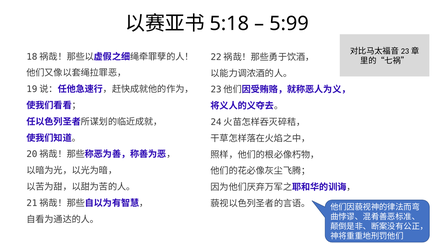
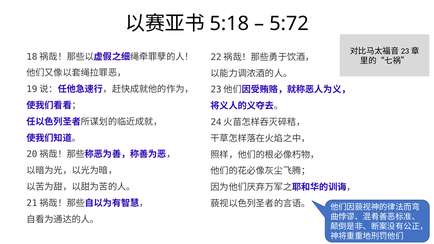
5:99: 5:99 -> 5:72 (289, 23)
